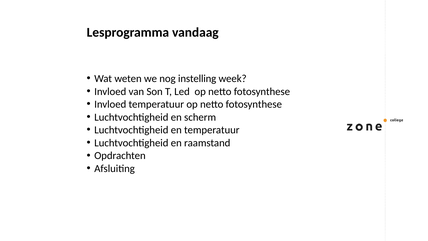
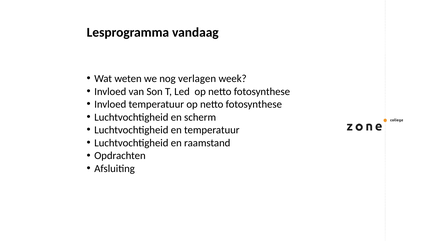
instelling: instelling -> verlagen (197, 79)
